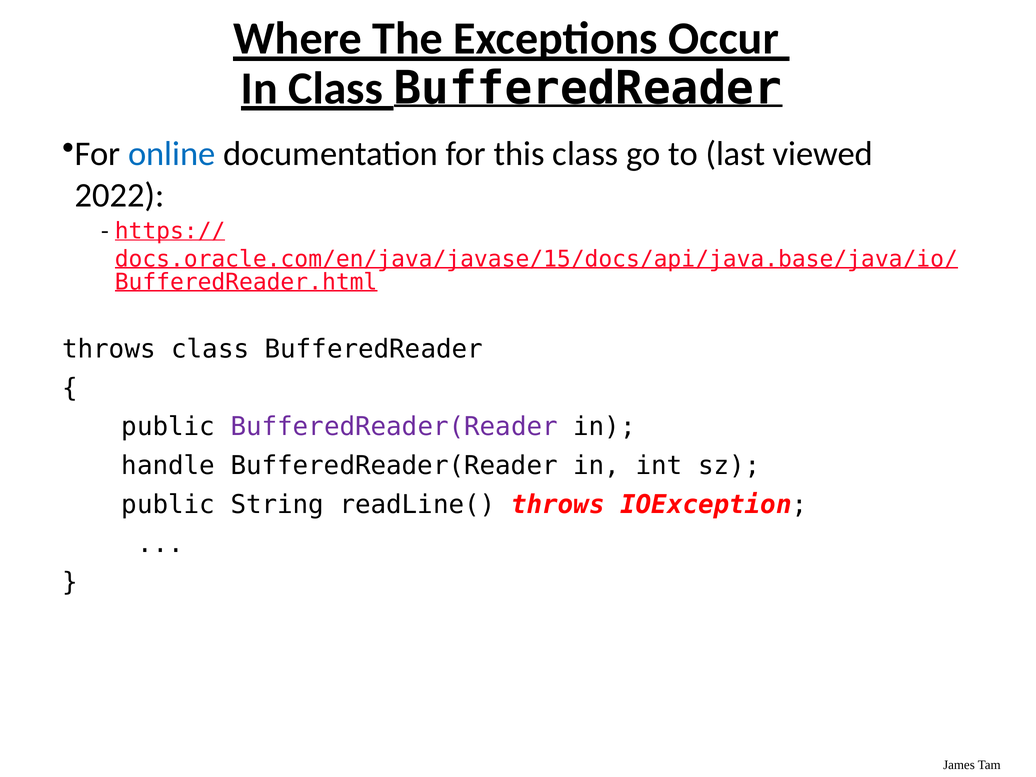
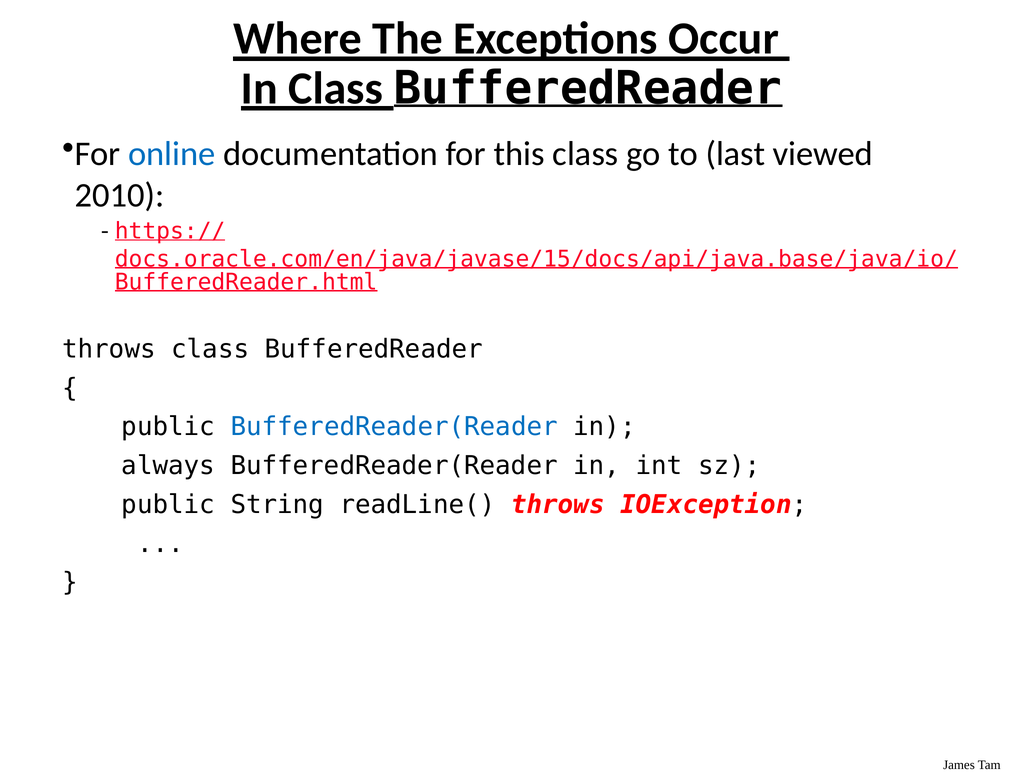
2022: 2022 -> 2010 (120, 195)
BufferedReader(Reader colour: purple -> blue (394, 427)
handle: handle -> always (168, 466)
